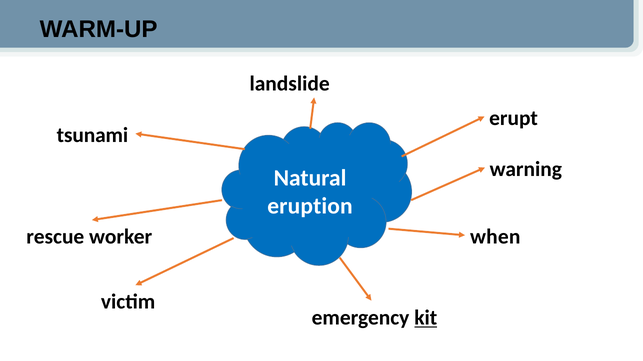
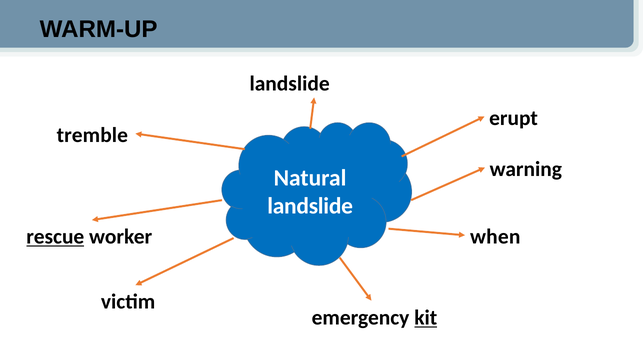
tsunami: tsunami -> tremble (92, 135)
eruption: eruption -> landslide (310, 206)
rescue underline: none -> present (55, 237)
